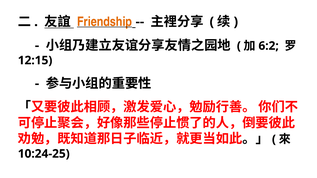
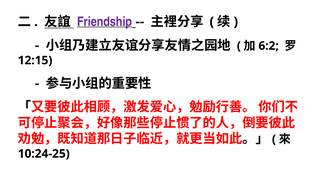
Friendship colour: orange -> purple (105, 22)
